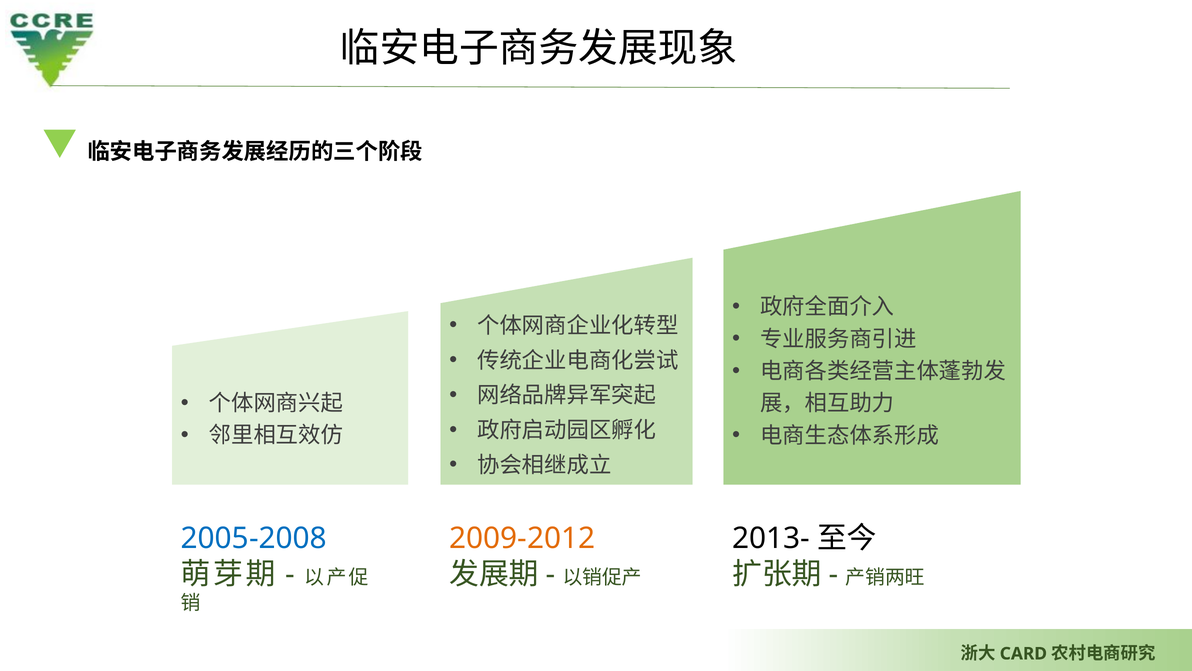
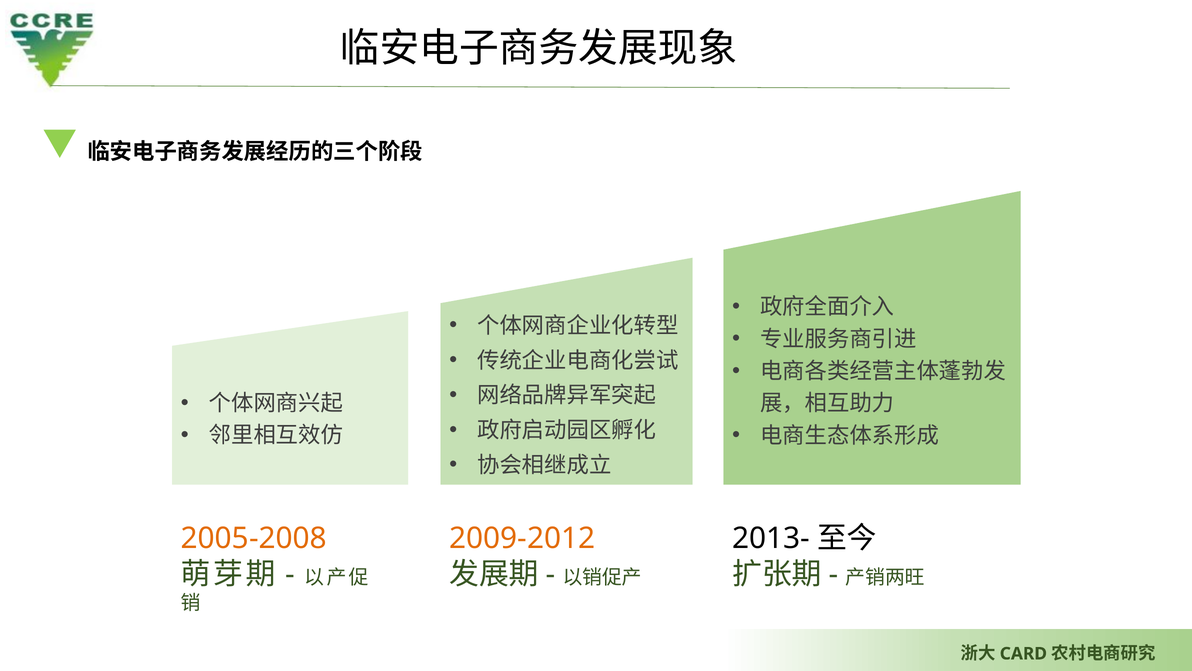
2005-2008 colour: blue -> orange (254, 538)
